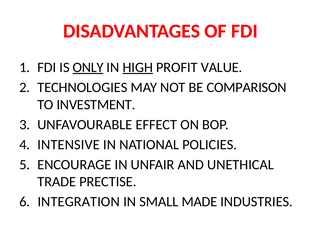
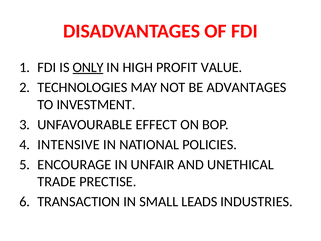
HIGH underline: present -> none (138, 67)
COMPARISON: COMPARISON -> ADVANTAGES (247, 87)
INTEGRATION: INTEGRATION -> TRANSACTION (79, 201)
MADE: MADE -> LEADS (199, 201)
